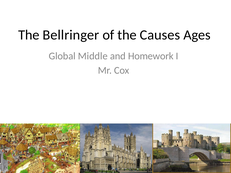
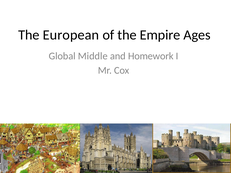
Bellringer: Bellringer -> European (71, 35)
Causes: Causes -> Empire (160, 35)
